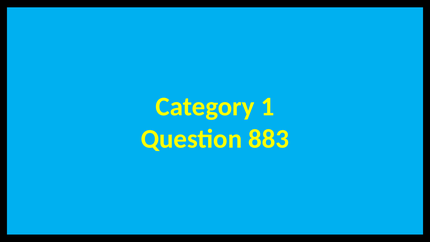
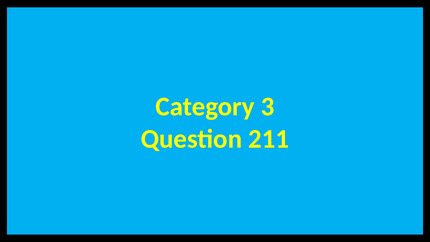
1: 1 -> 3 (267, 107)
883: 883 -> 211 (269, 139)
